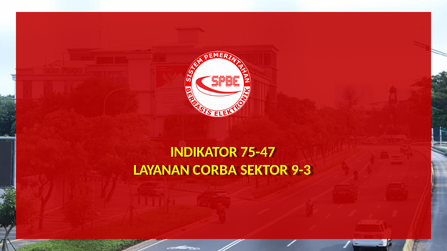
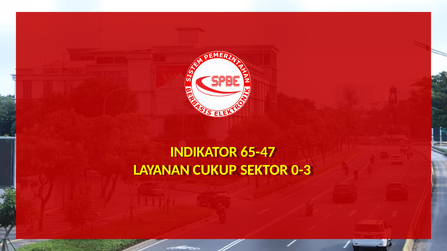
75-47: 75-47 -> 65-47 (258, 152)
CORBA: CORBA -> CUKUP (215, 170)
9-3: 9-3 -> 0-3 (301, 170)
